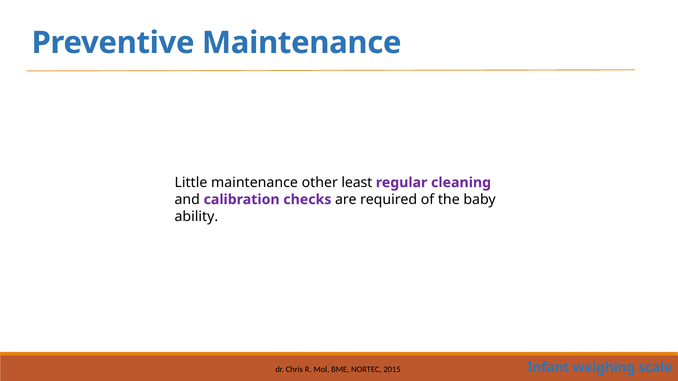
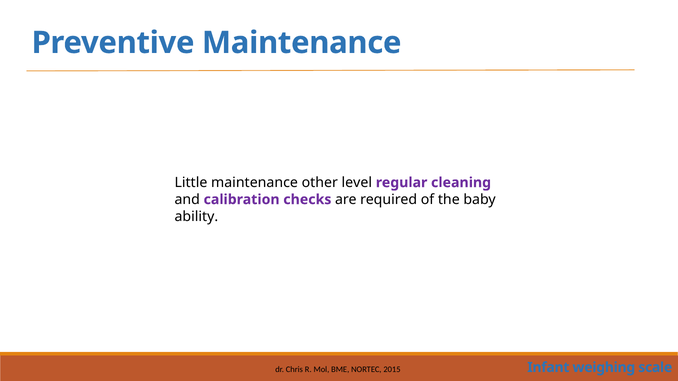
least: least -> level (357, 183)
